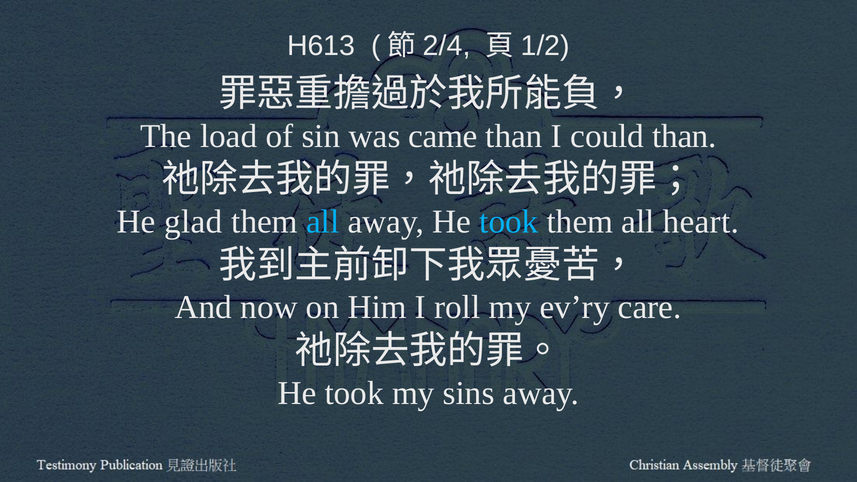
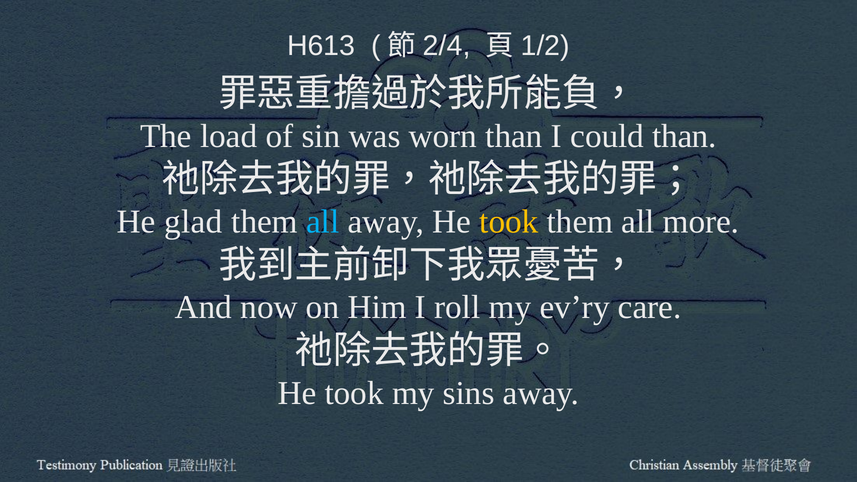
came: came -> worn (443, 136)
took colour: light blue -> yellow (509, 222)
heart: heart -> more (701, 222)
